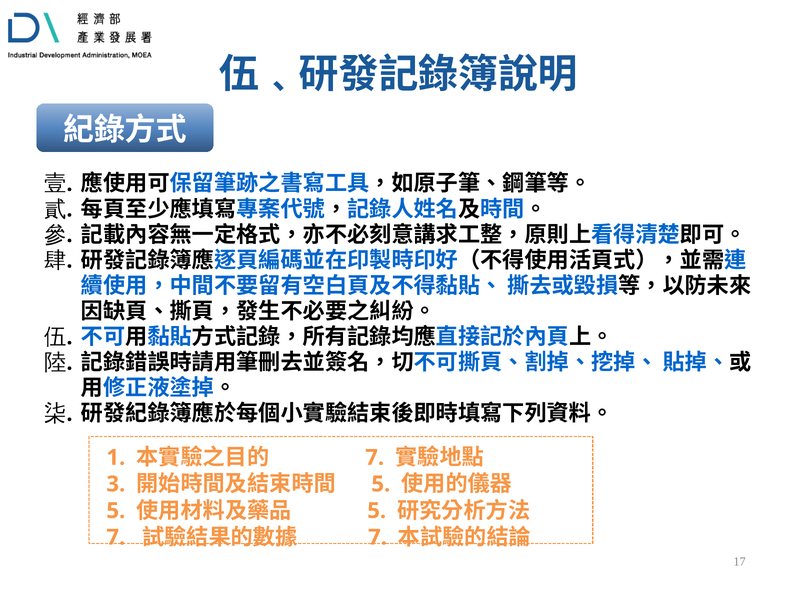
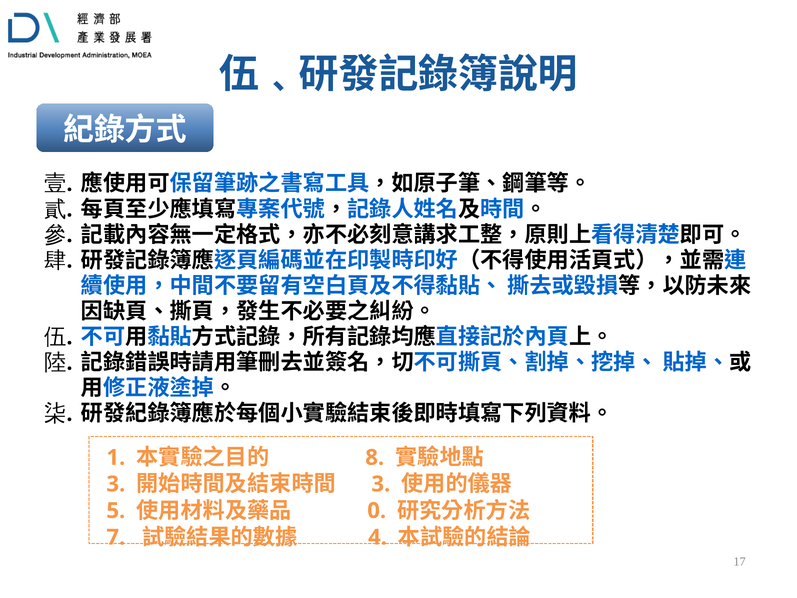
7: 7 -> 8 (375, 457)
5: 5 -> 3 (381, 484)
5: 5 -> 0 (377, 510)
7: 7 -> 4 (378, 537)
